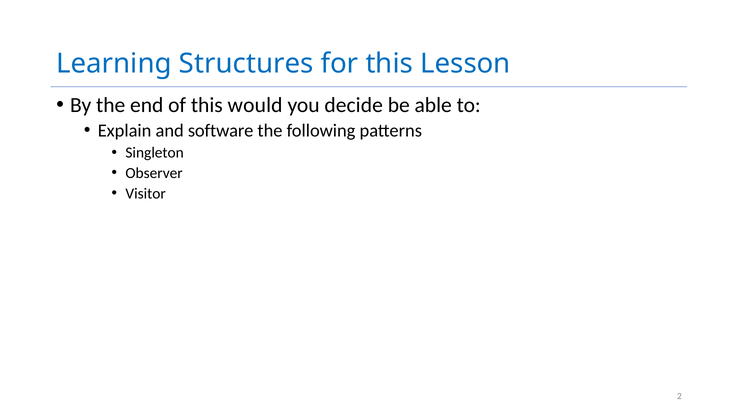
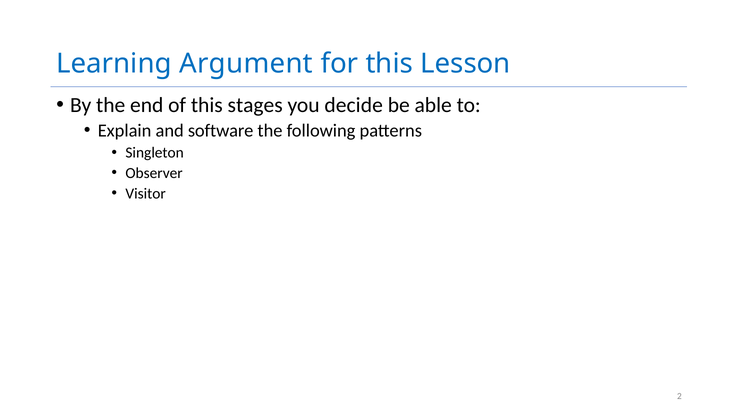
Structures: Structures -> Argument (246, 63)
would: would -> stages (255, 105)
